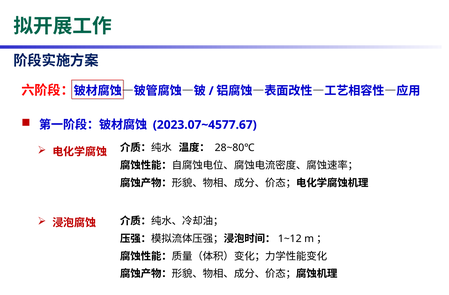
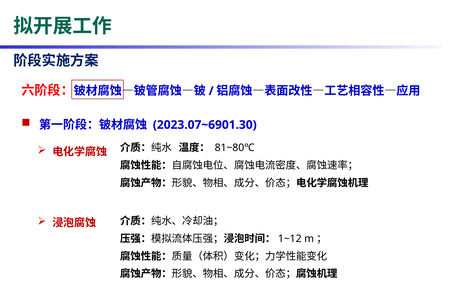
2023.07~4577.67: 2023.07~4577.67 -> 2023.07~6901.30 (205, 125)
28~80℃: 28~80℃ -> 81~80℃ (235, 148)
